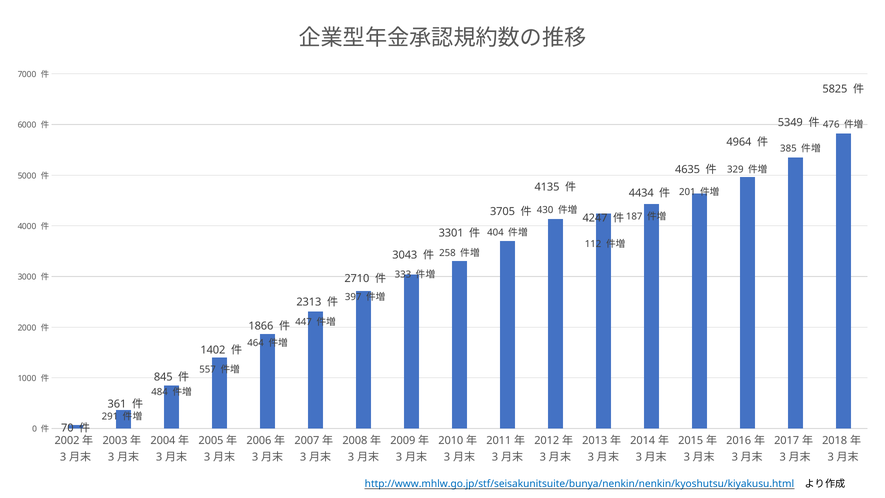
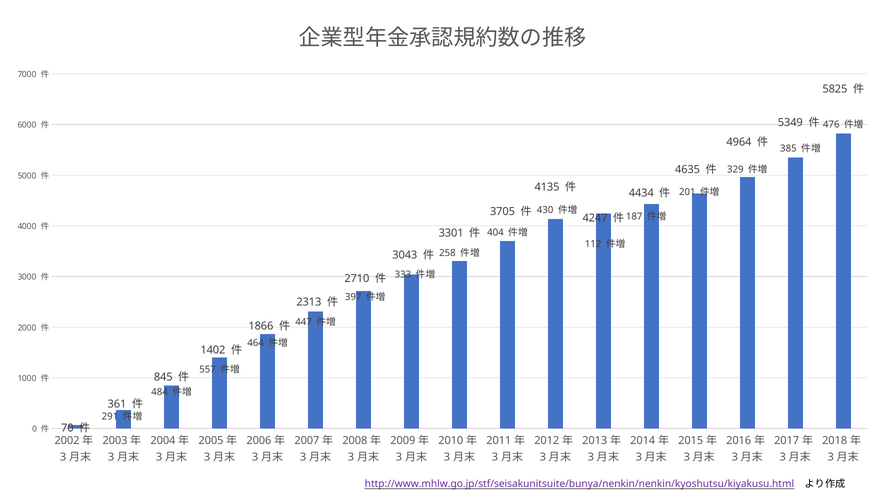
http://www.mhlw.go.jp/stf/seisakunitsuite/bunya/nenkin/nenkin/kyoshutsu/kiyakusu.html colour: blue -> purple (579, 484)
